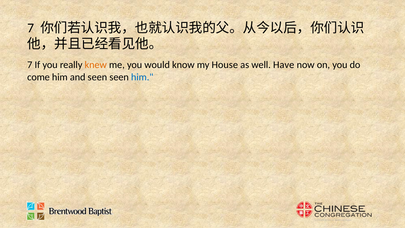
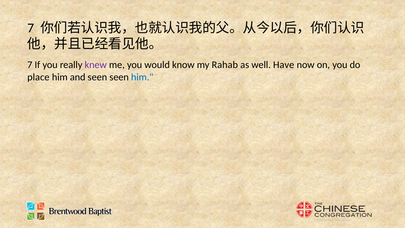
knew colour: orange -> purple (96, 65)
House: House -> Rahab (225, 65)
come: come -> place (38, 77)
